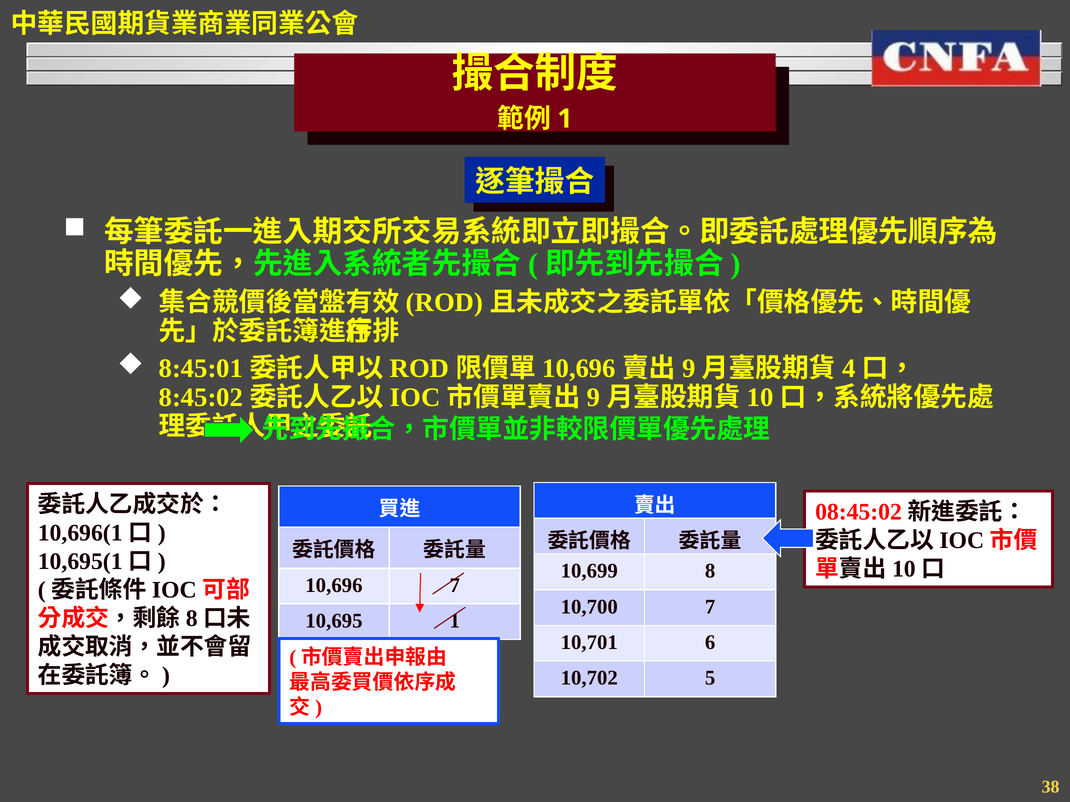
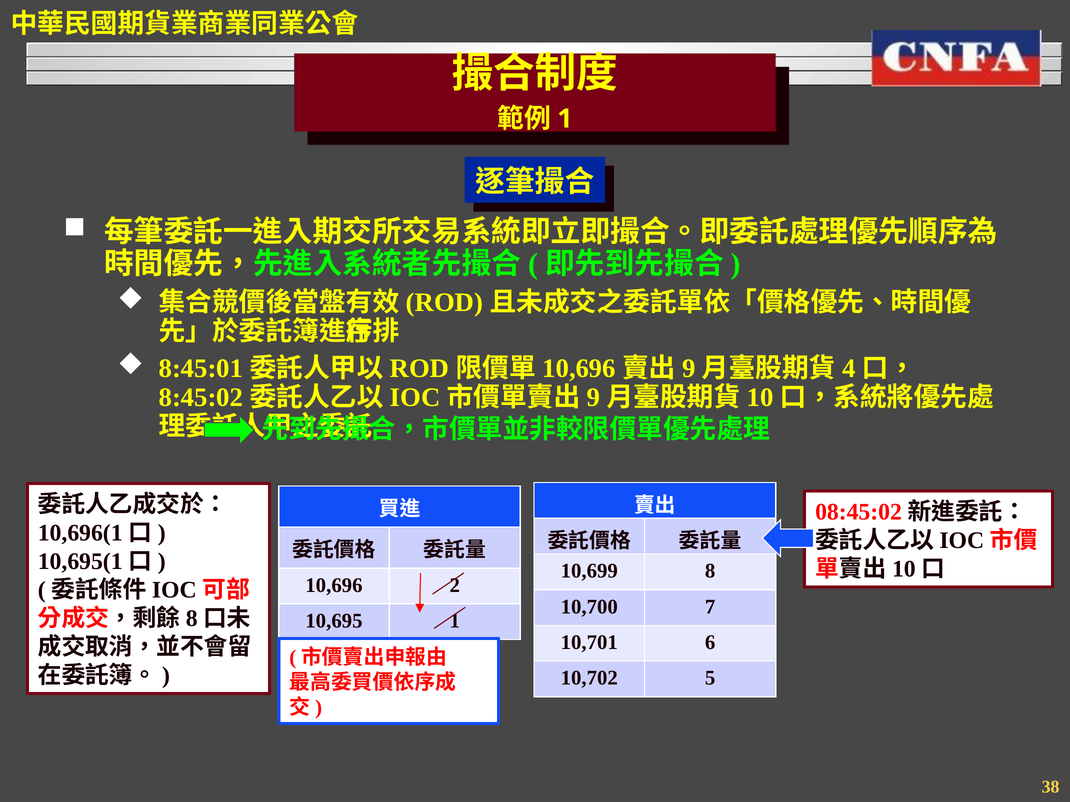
10,696 7: 7 -> 2 (455, 586)
